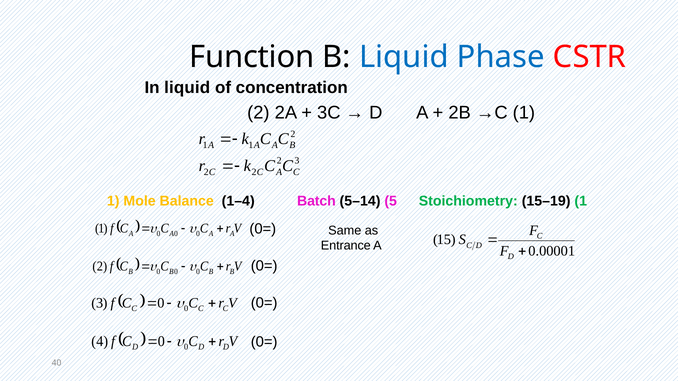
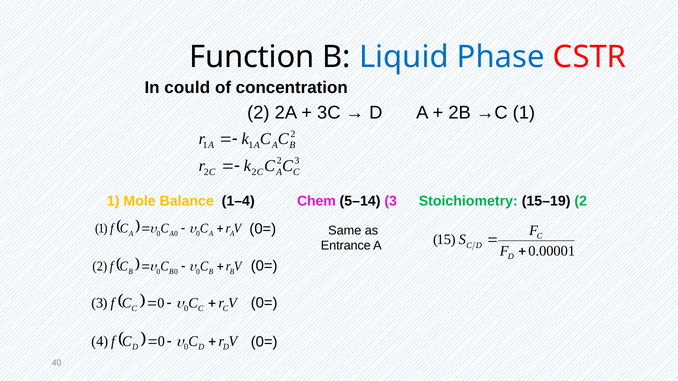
In liquid: liquid -> could (187, 88)
Batch: Batch -> Chem (316, 201)
5: 5 -> 3 (393, 201)
1: 1 -> 2 (583, 201)
